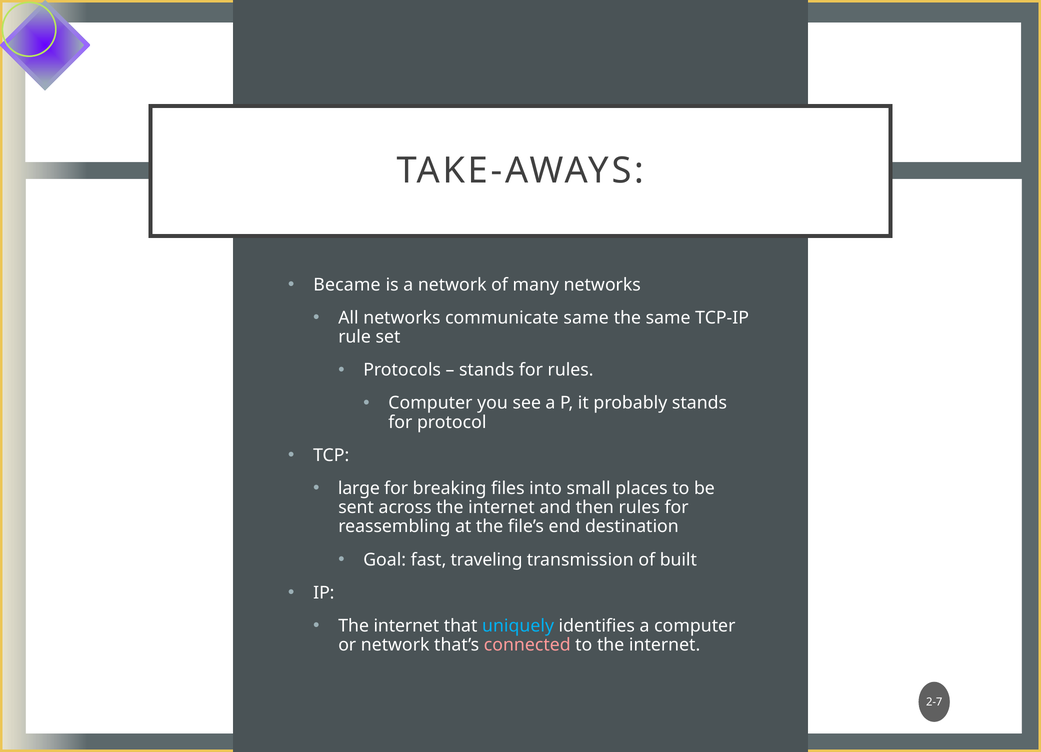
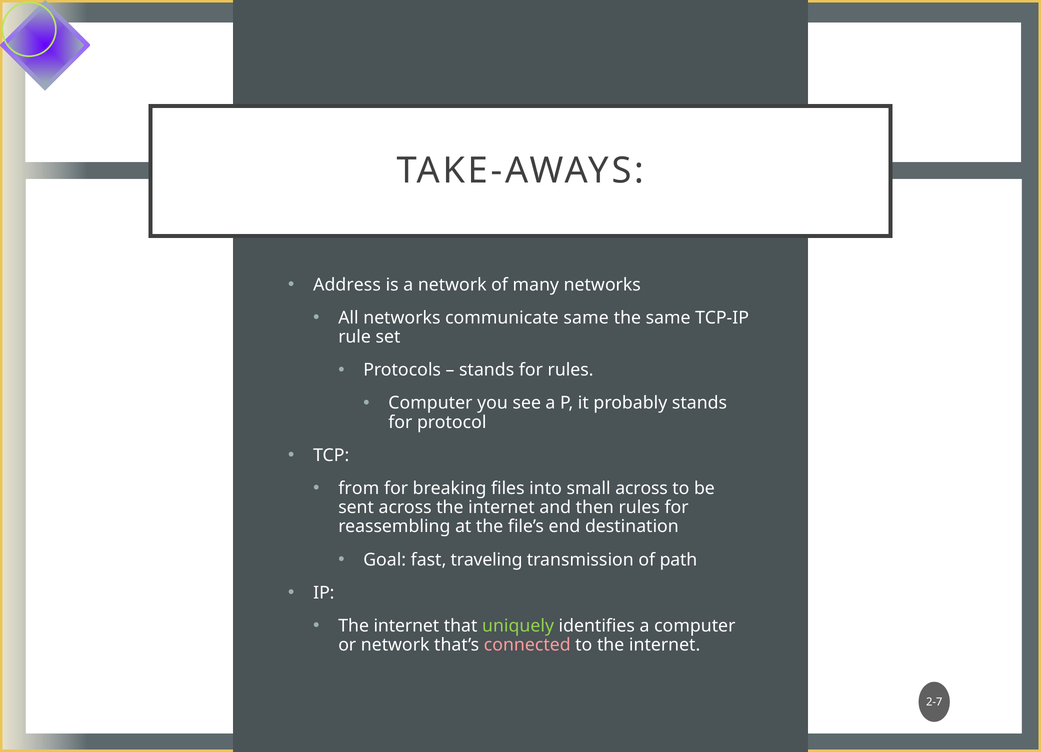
Became: Became -> Address (347, 285)
large: large -> from (359, 488)
small places: places -> across (642, 488)
built: built -> path (678, 560)
uniquely colour: light blue -> light green (518, 626)
